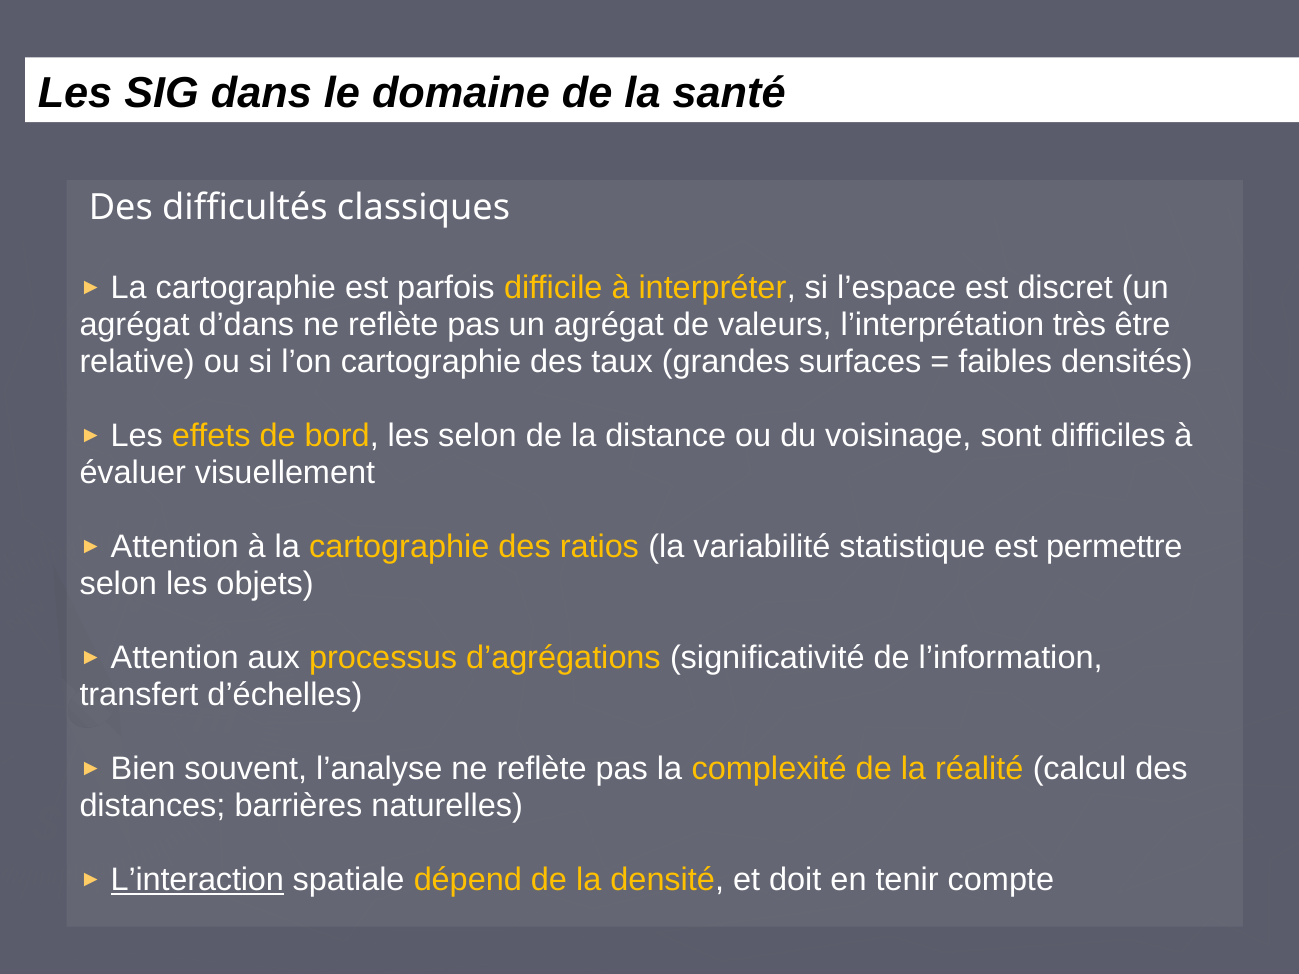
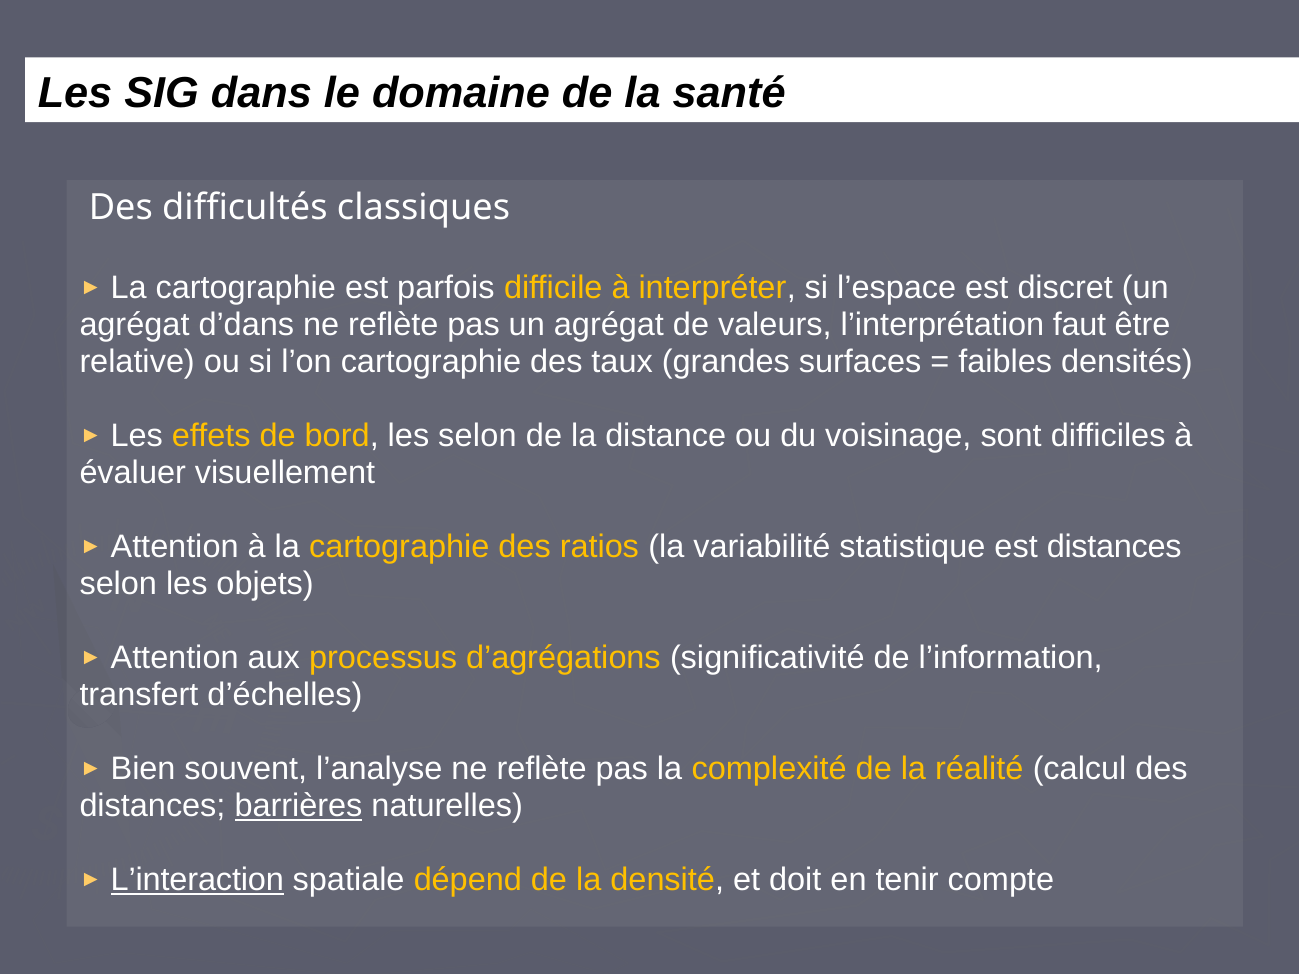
très: très -> faut (1080, 325)
est permettre: permettre -> distances (1114, 547)
barrières underline: none -> present (298, 806)
